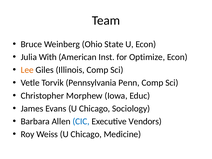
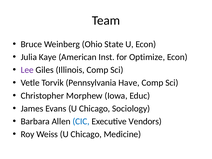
With: With -> Kaye (48, 57)
Lee colour: orange -> purple (27, 70)
Penn: Penn -> Have (129, 83)
